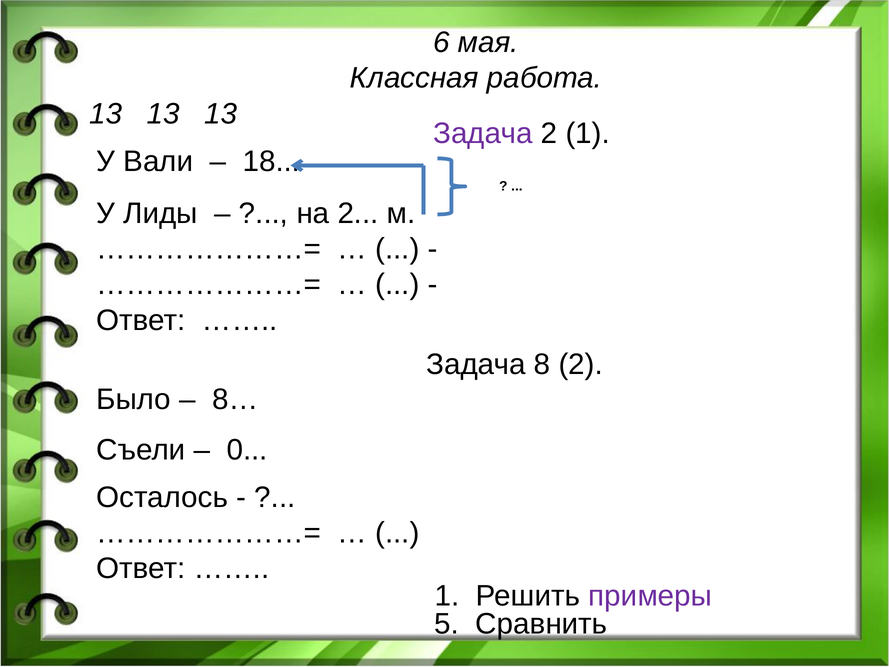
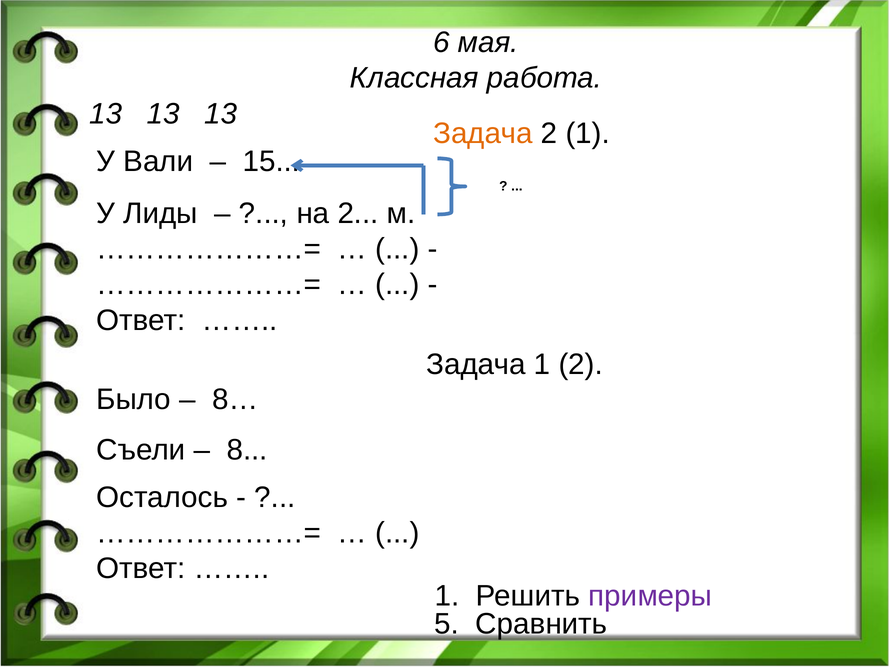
Задача colour: purple -> orange (483, 134)
18: 18 -> 15 (271, 162)
Задача 8: 8 -> 1 (542, 365)
0: 0 -> 8 (247, 450)
